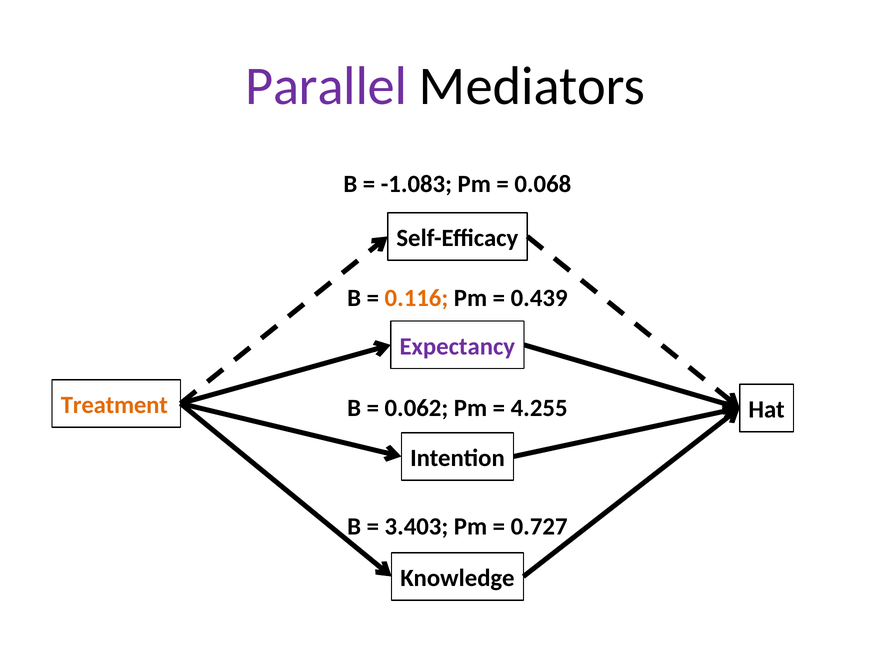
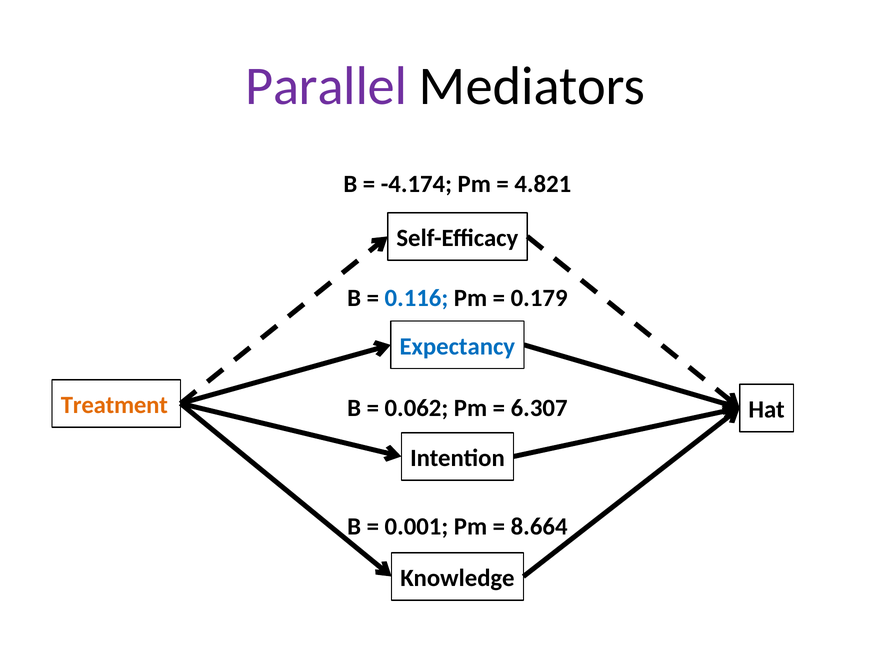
-1.083: -1.083 -> -4.174 (416, 184)
0.068: 0.068 -> 4.821 (543, 184)
0.116 colour: orange -> blue (416, 298)
0.439: 0.439 -> 0.179 (539, 298)
Expectancy colour: purple -> blue (457, 346)
4.255: 4.255 -> 6.307 (539, 408)
3.403: 3.403 -> 0.001 (416, 526)
0.727: 0.727 -> 8.664 (539, 526)
